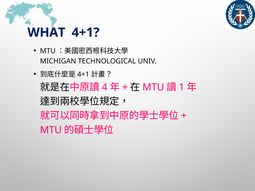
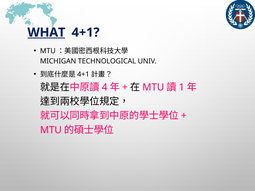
WHAT underline: none -> present (46, 33)
